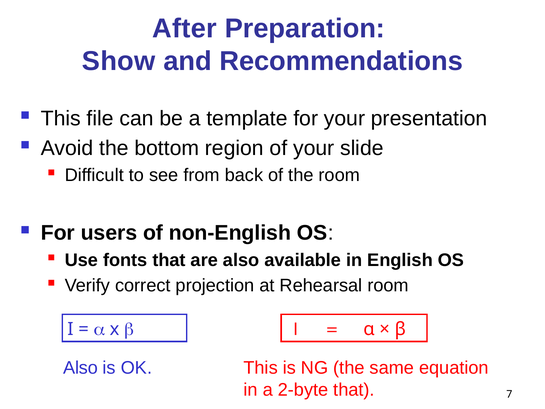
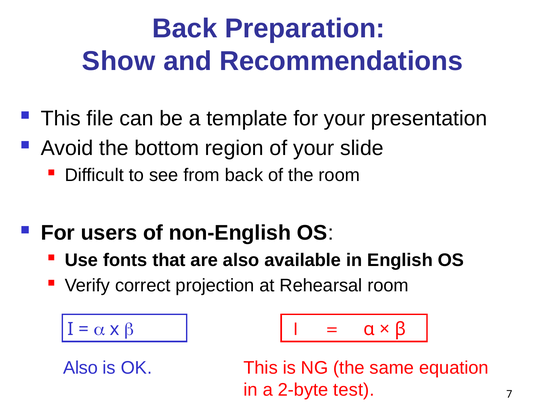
After: After -> Back (185, 28)
2-byte that: that -> test (354, 390)
